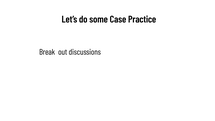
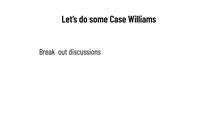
Practice: Practice -> Williams (142, 19)
